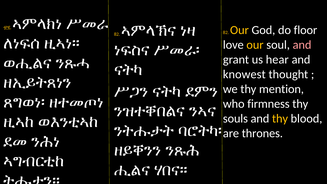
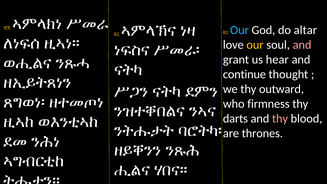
Our colour: yellow -> light blue (239, 30)
floor: floor -> altar (305, 30)
knowest: knowest -> continue (244, 74)
mention: mention -> outward (281, 89)
souls: souls -> darts (235, 118)
thy colour: yellow -> pink (280, 118)
